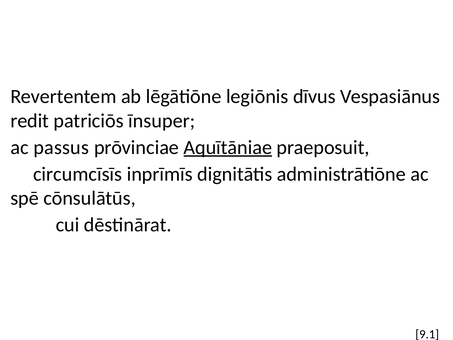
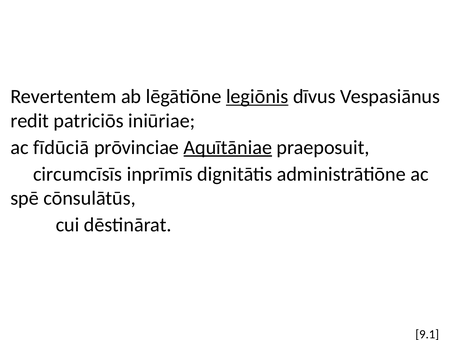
legiōnis underline: none -> present (257, 96)
īnsuper: īnsuper -> iniūriae (162, 121)
passus: passus -> fīdūciā (61, 147)
